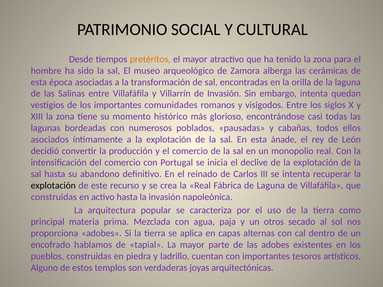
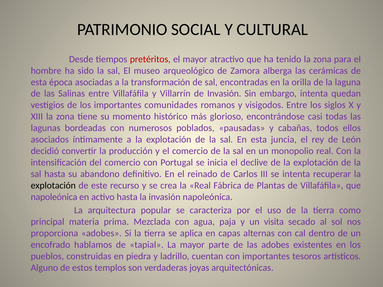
pretéritos colour: orange -> red (150, 59)
ánade: ánade -> juncia (284, 140)
de Laguna: Laguna -> Plantas (271, 186)
construidas: construidas -> napoleónica (54, 197)
otros: otros -> visita (274, 222)
